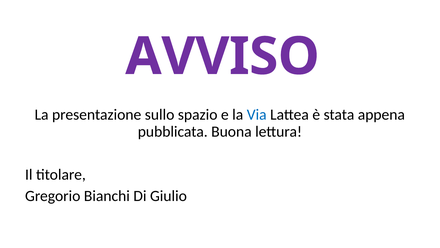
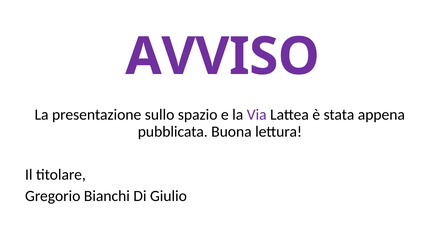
Via colour: blue -> purple (257, 115)
